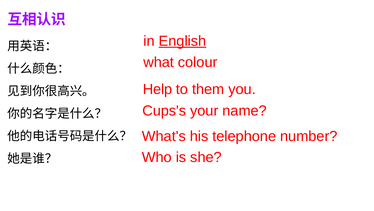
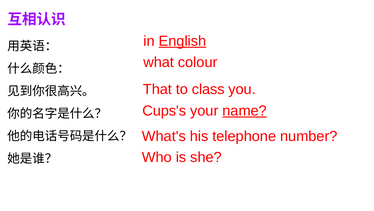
Help: Help -> That (157, 89)
them: them -> class (208, 89)
name underline: none -> present (245, 110)
